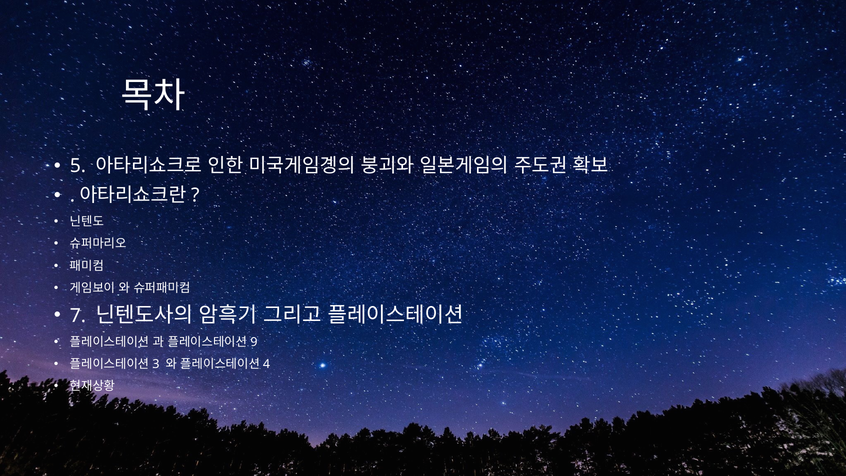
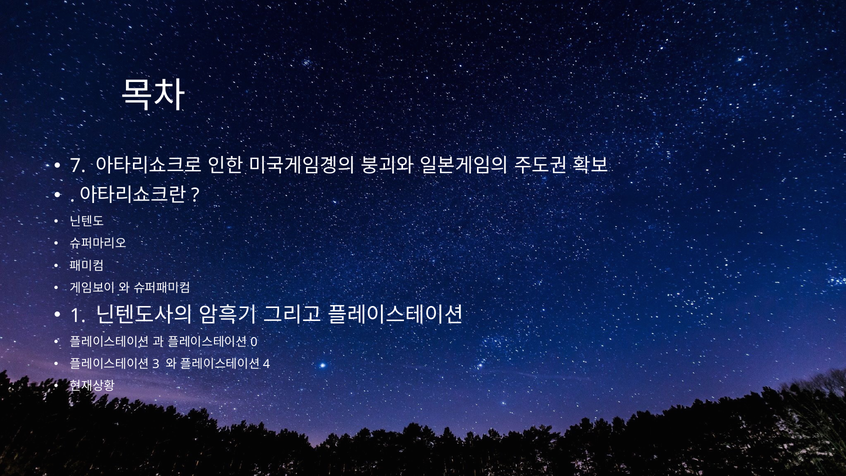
5: 5 -> 7 (78, 166)
7: 7 -> 1 (78, 316)
9: 9 -> 0 (254, 342)
